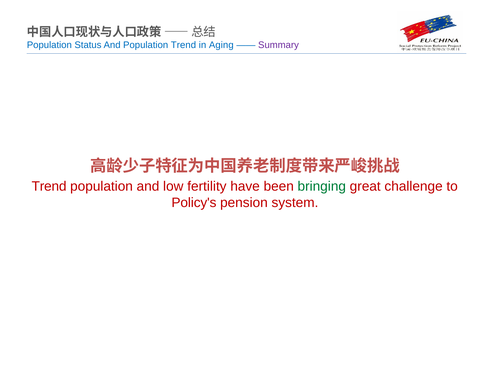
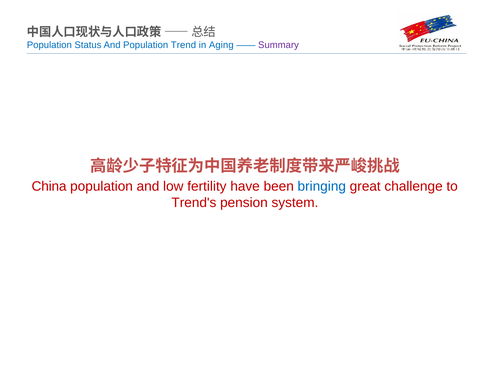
Trend: Trend -> China (49, 186)
bringing colour: green -> blue (322, 186)
Policy's: Policy's -> Trend's (194, 203)
